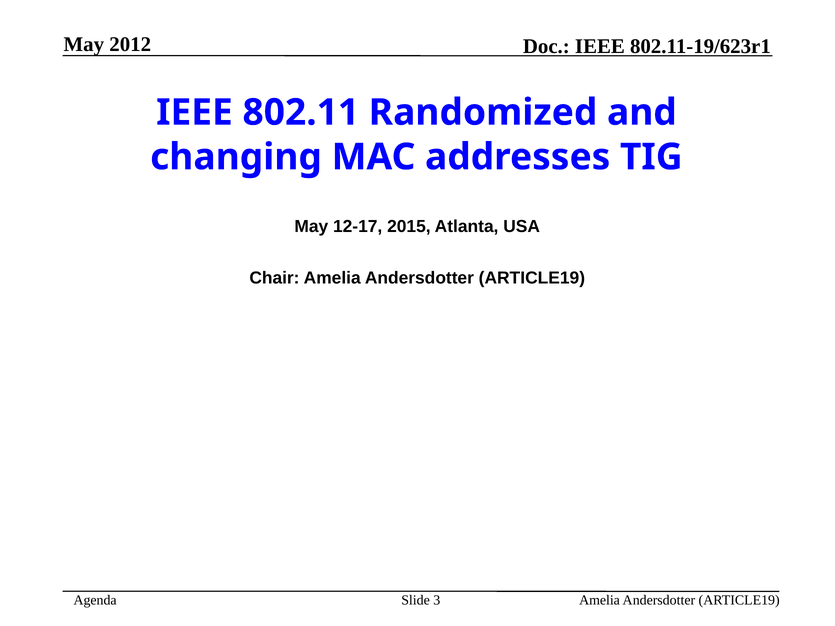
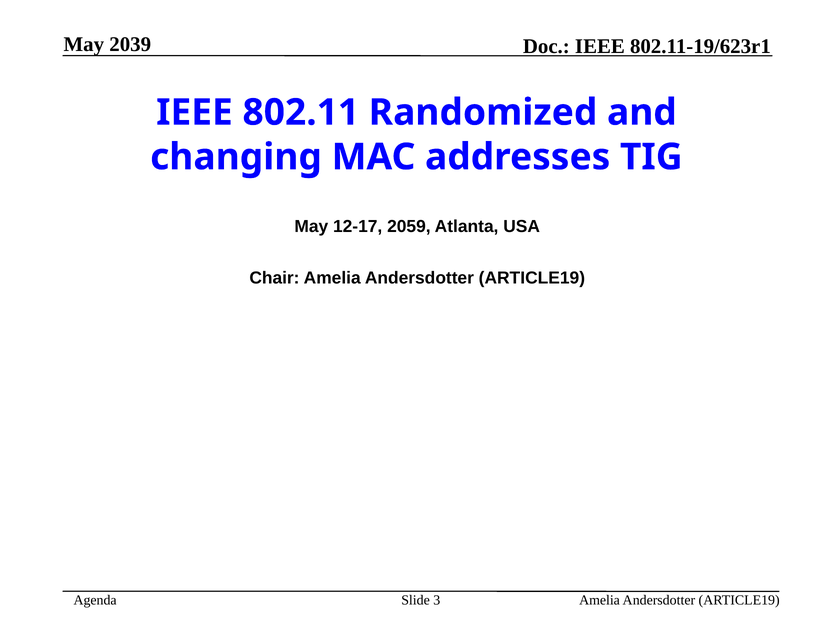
2012: 2012 -> 2039 (130, 44)
2015: 2015 -> 2059 (409, 226)
